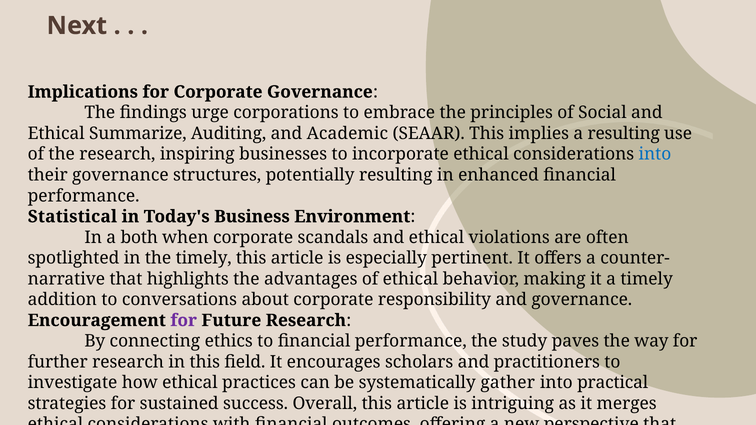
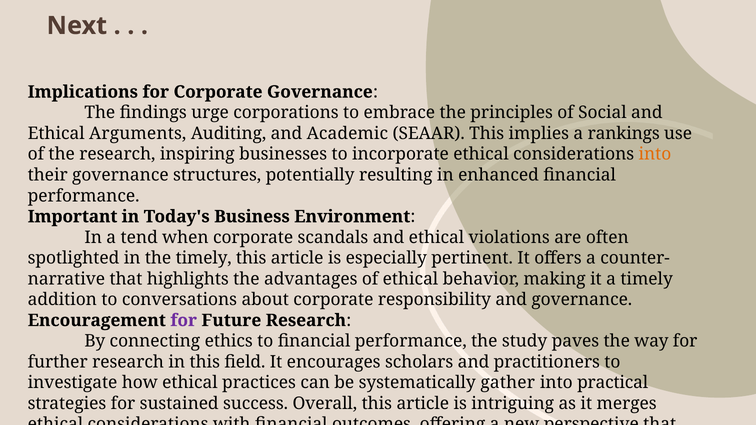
Summarize: Summarize -> Arguments (138, 134)
a resulting: resulting -> rankings (624, 134)
into colour: blue -> orange (655, 154)
Statistical: Statistical -> Important (73, 217)
a both: both -> tend (139, 237)
